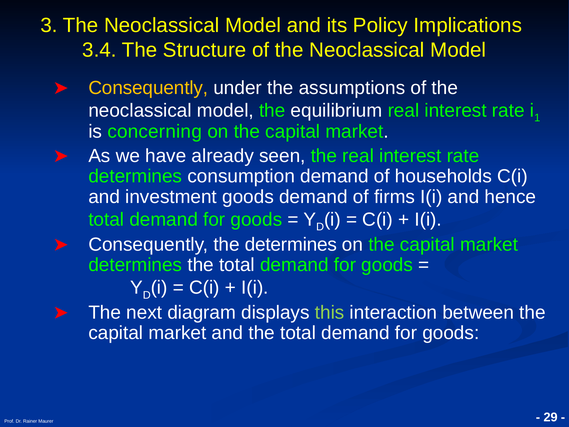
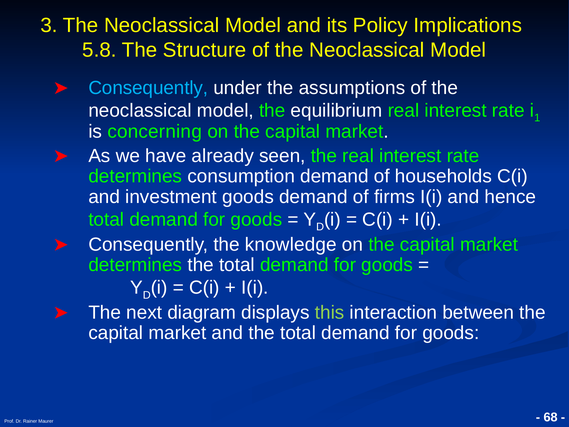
3.4: 3.4 -> 5.8 (99, 50)
Consequently colour: yellow -> light blue (148, 88)
the determines: determines -> knowledge (291, 244)
29: 29 -> 68 (551, 417)
